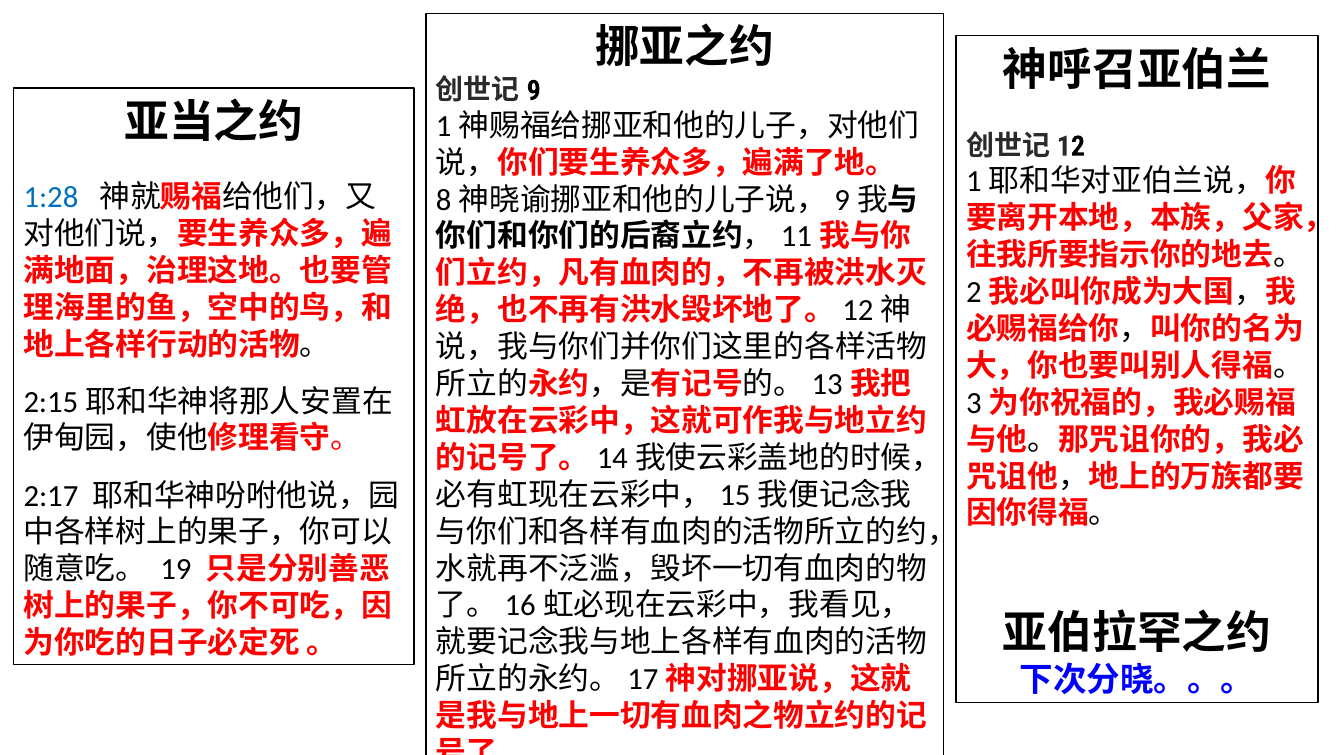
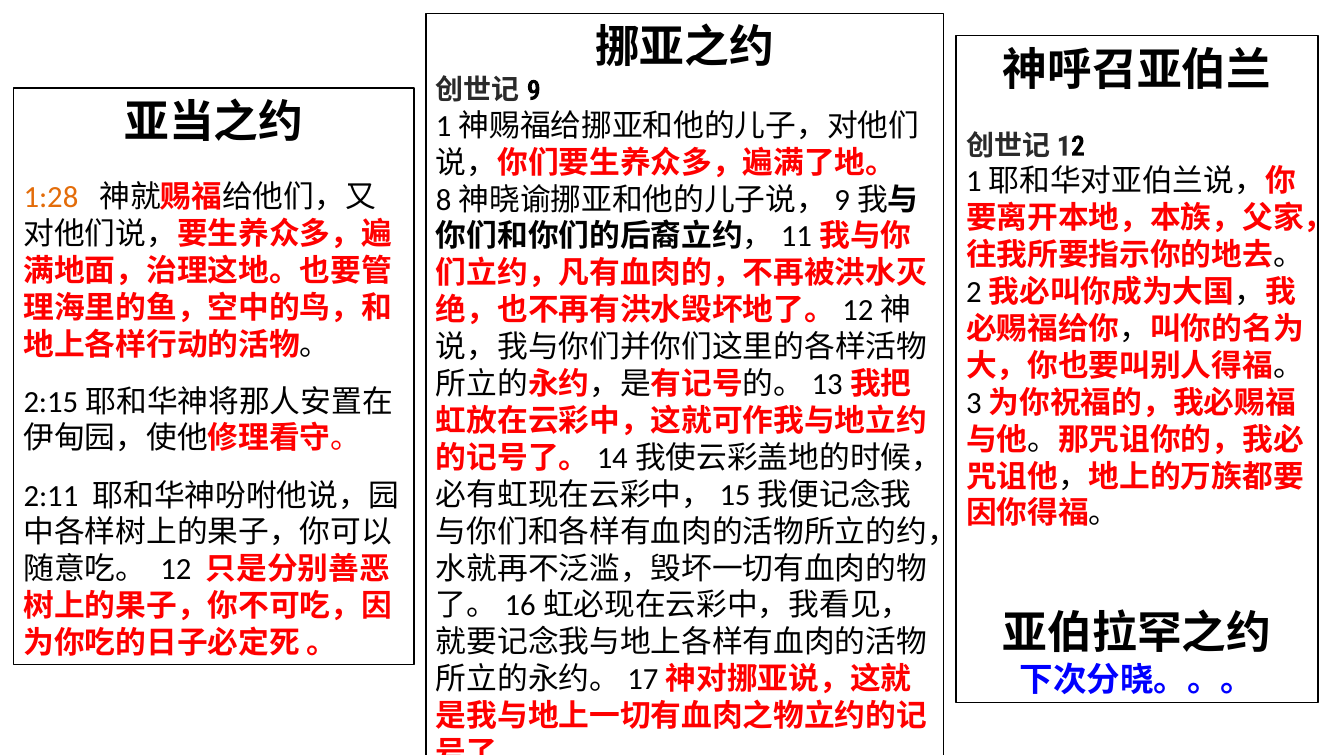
1:28 colour: blue -> orange (51, 197)
2:17: 2:17 -> 2:11 (51, 496)
19: 19 -> 12 (176, 570)
